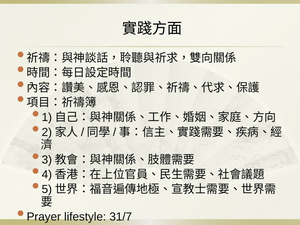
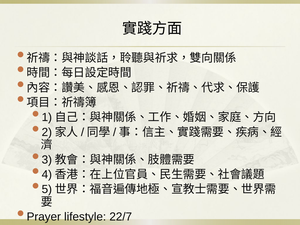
31/7: 31/7 -> 22/7 (121, 217)
